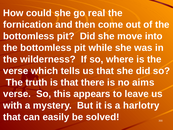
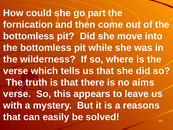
real: real -> part (97, 13)
harlotry: harlotry -> reasons (141, 105)
